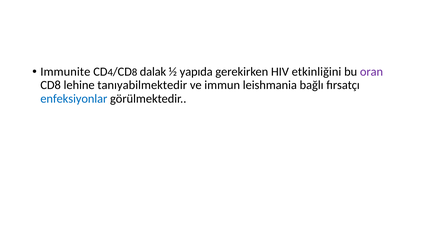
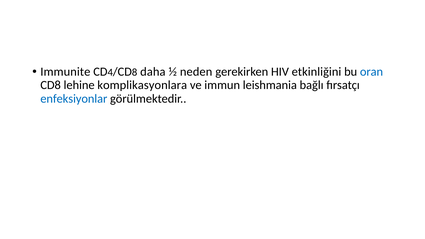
dalak: dalak -> daha (153, 72)
yapıda: yapıda -> neden (196, 72)
oran colour: purple -> blue (372, 72)
tanıyabilmektedir: tanıyabilmektedir -> komplikasyonlara (142, 85)
